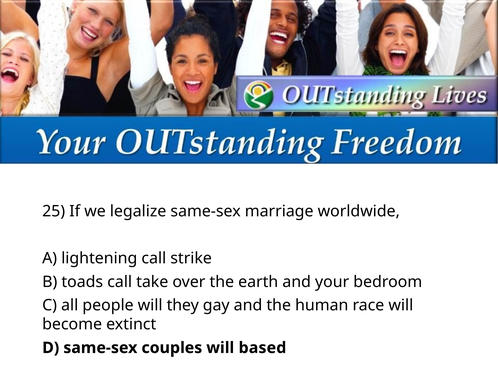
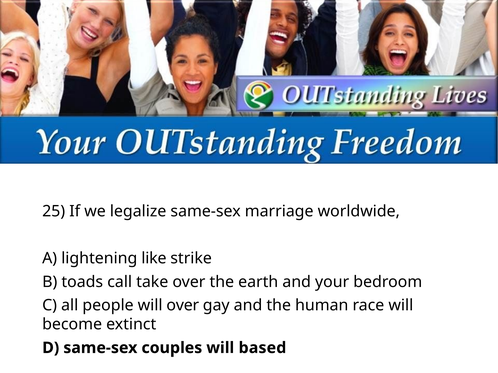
lightening call: call -> like (154, 259)
will they: they -> over (183, 306)
